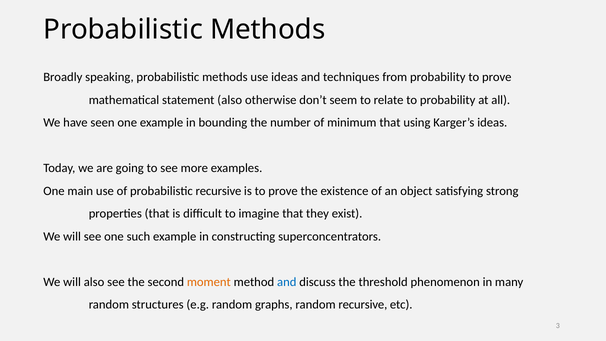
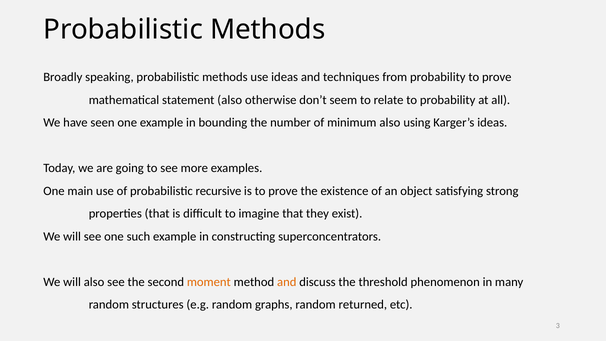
minimum that: that -> also (390, 123)
and colour: blue -> orange (287, 282)
random recursive: recursive -> returned (363, 305)
